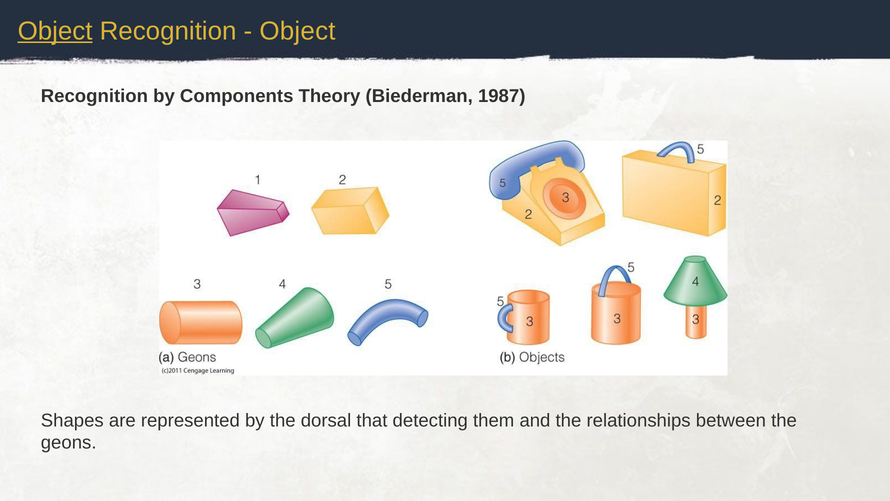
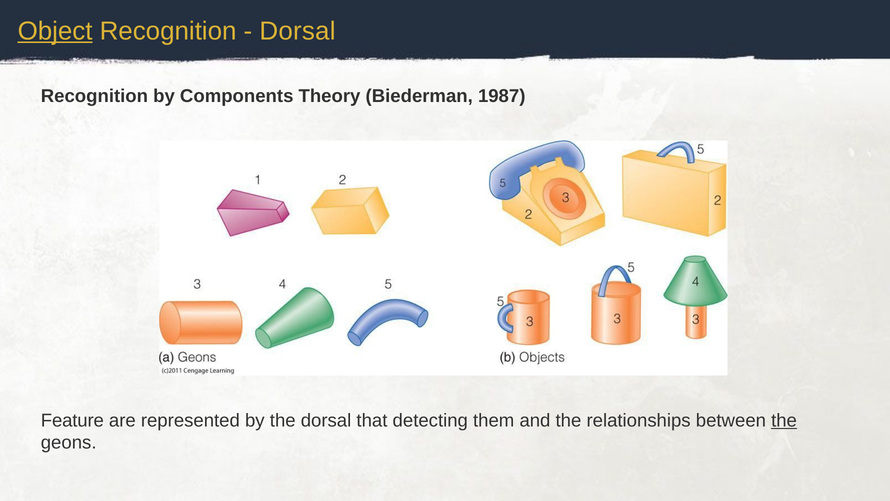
Object: Object -> Dorsal (297, 31)
Shapes: Shapes -> Feature (72, 420)
the underline: none -> present (784, 420)
